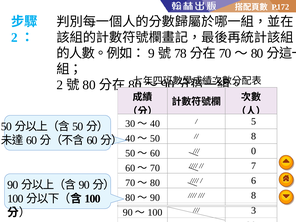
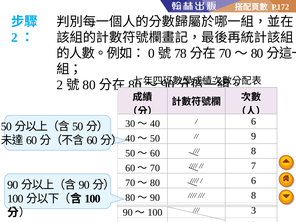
9: 9 -> 0 (151, 53)
5: 5 -> 6 (254, 121)
8: 8 -> 9 (254, 136)
0: 0 -> 8 (254, 151)
